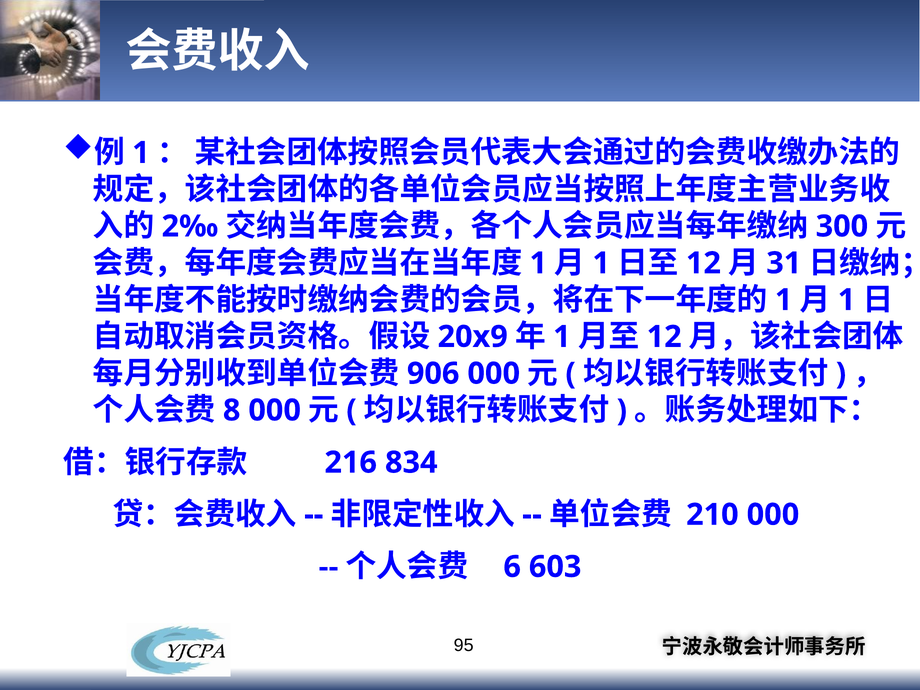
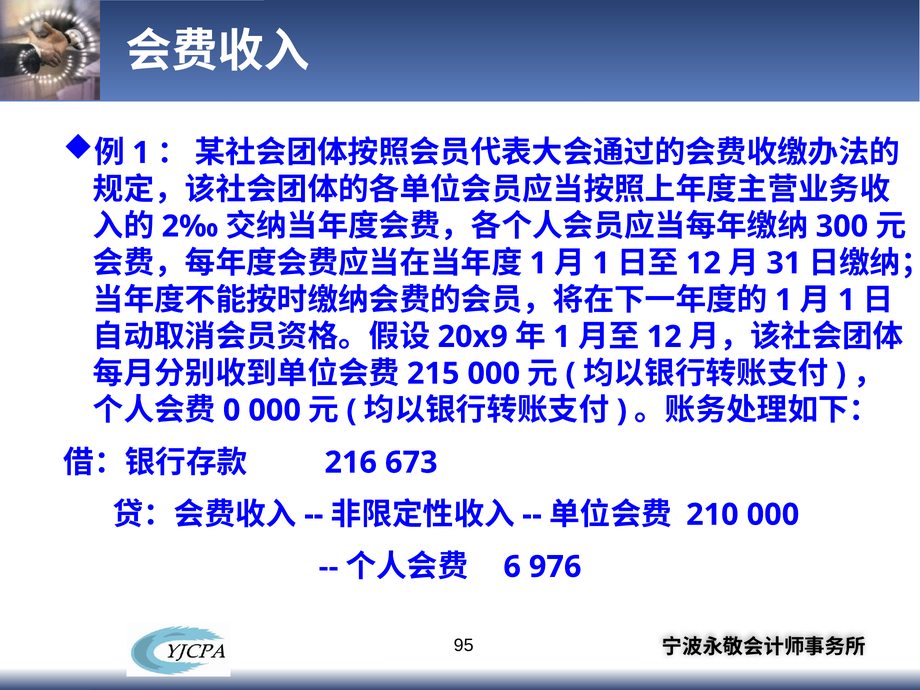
906: 906 -> 215 (433, 374)
8: 8 -> 0 (232, 410)
834: 834 -> 673 (411, 463)
603: 603 -> 976 (555, 567)
